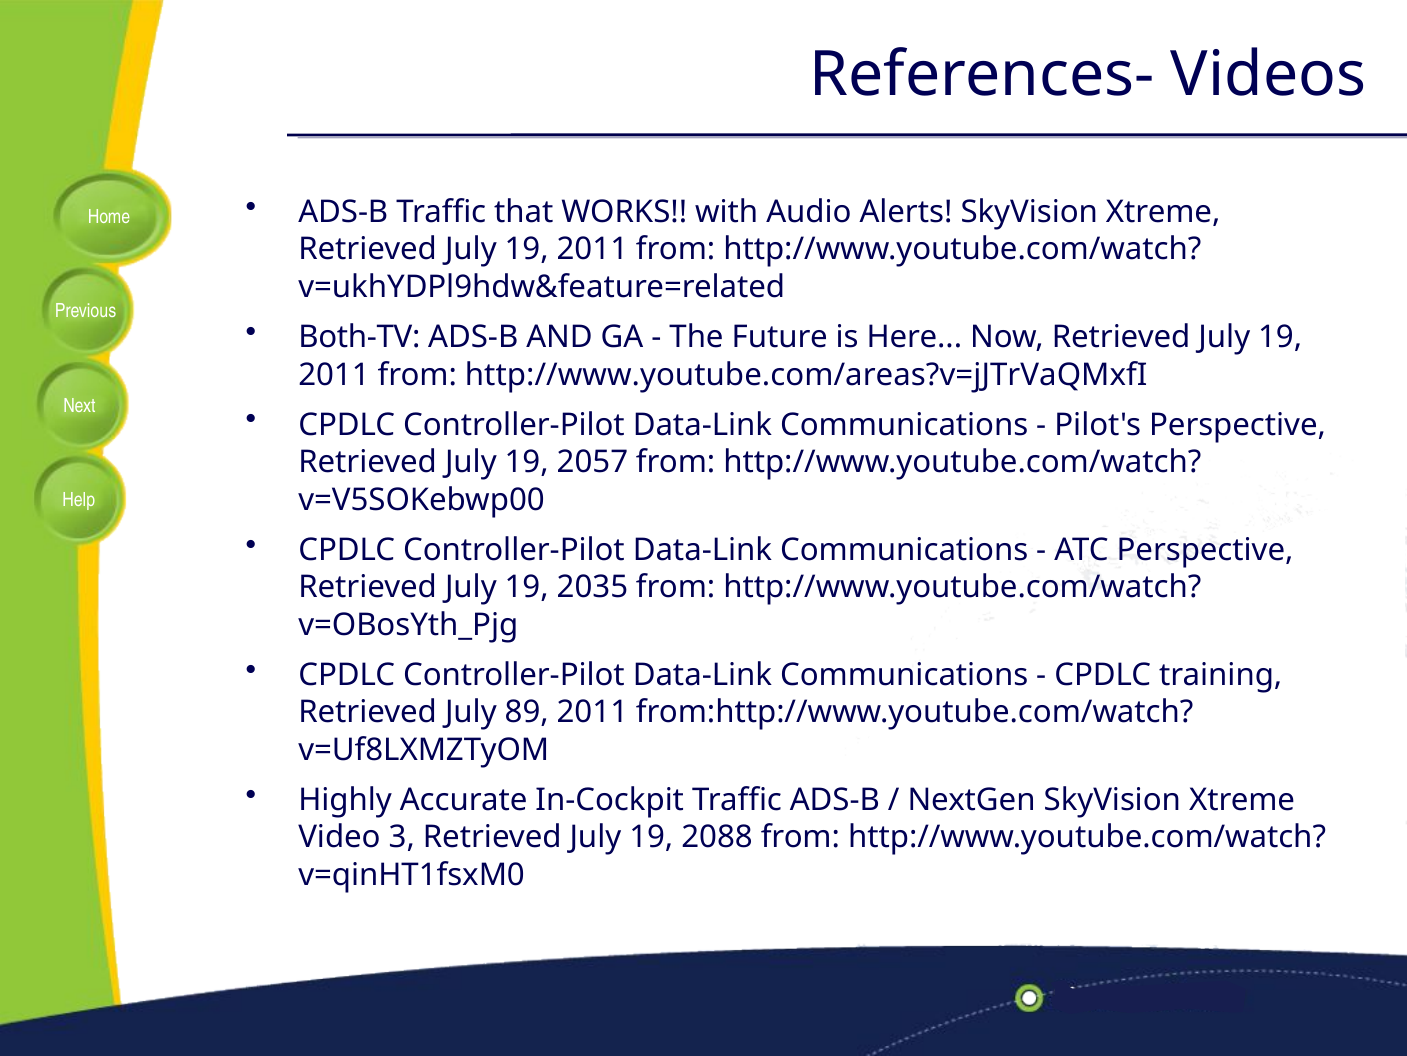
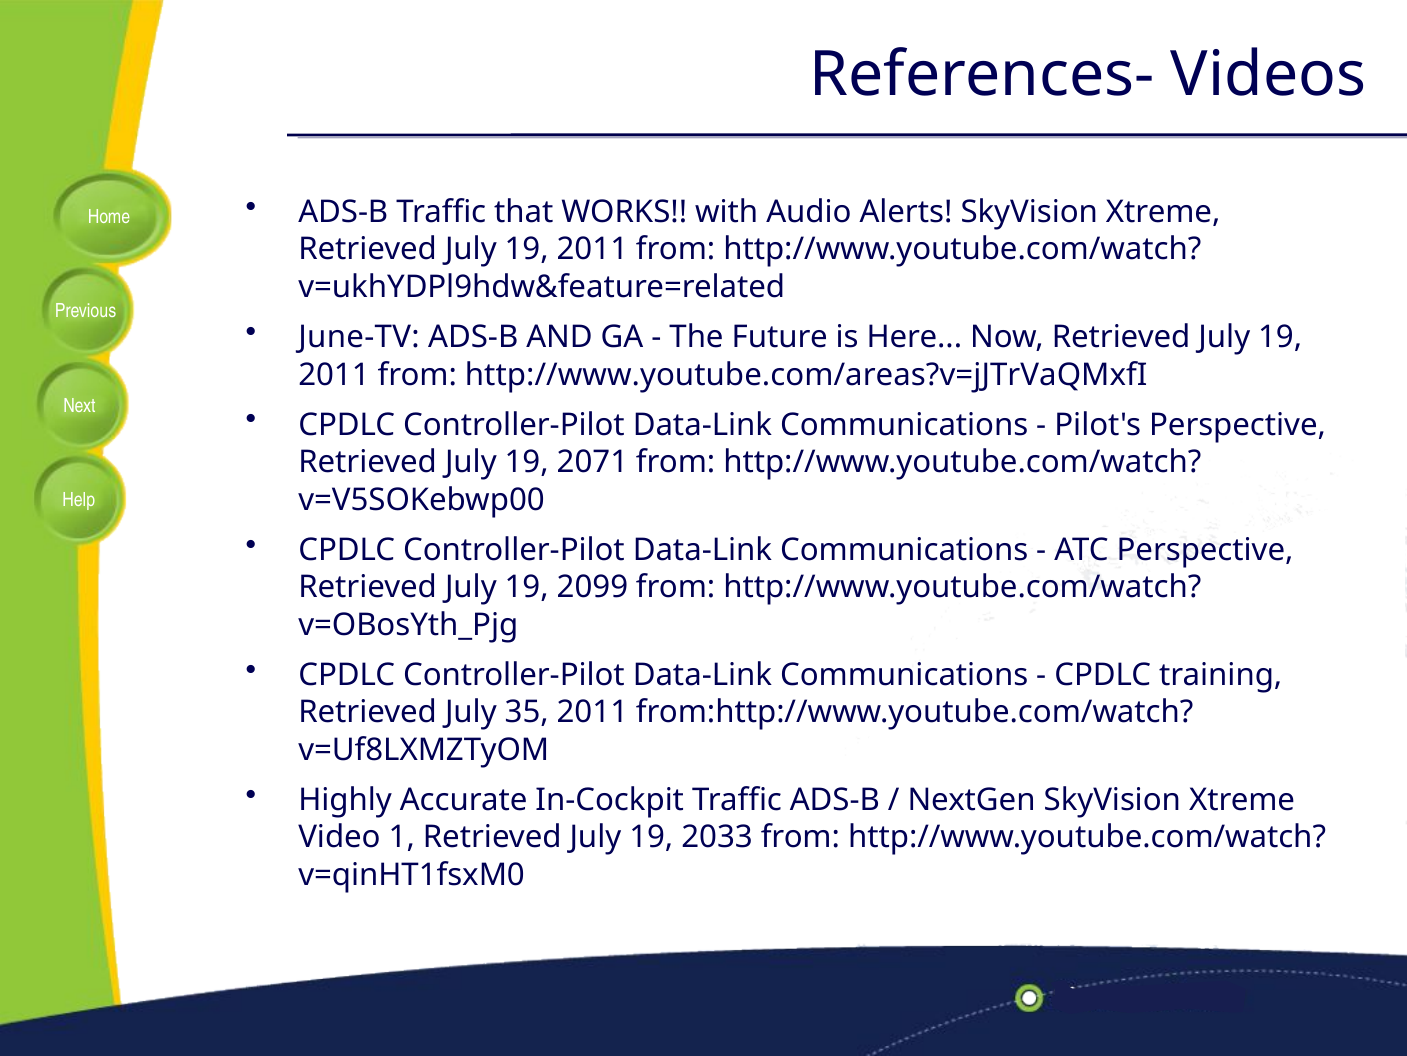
Both-TV: Both-TV -> June-TV (359, 337)
2057: 2057 -> 2071 (592, 462)
2035: 2035 -> 2099 (592, 587)
89: 89 -> 35 (527, 712)
3: 3 -> 1 (402, 837)
2088: 2088 -> 2033 (717, 837)
